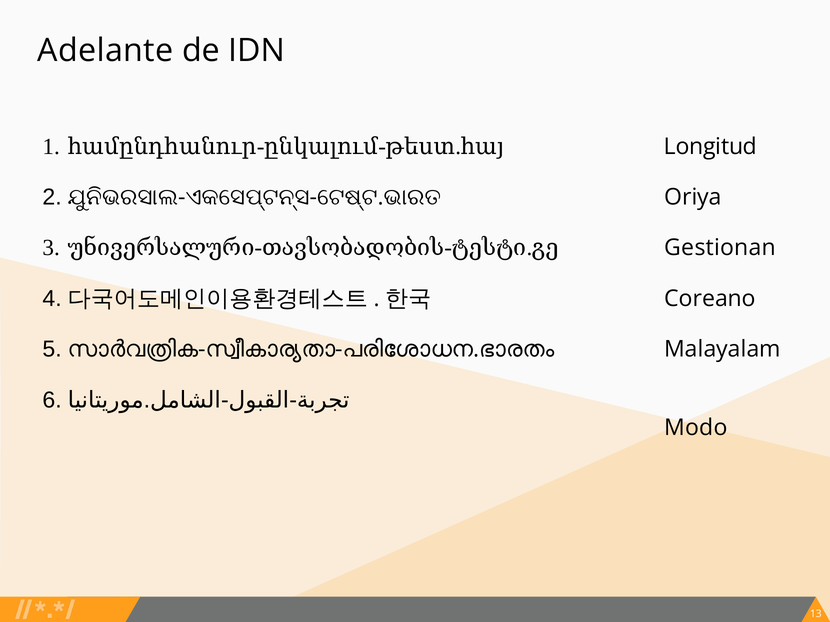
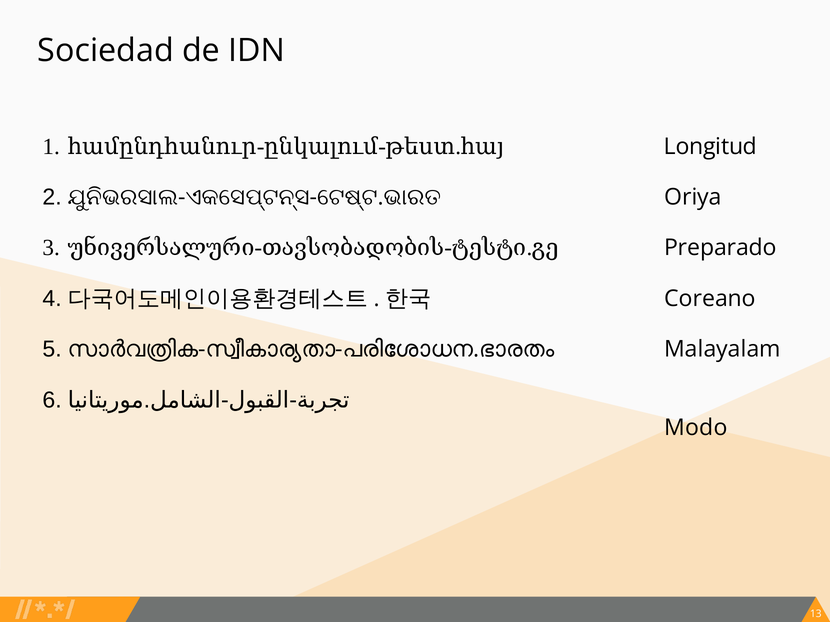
Adelante: Adelante -> Sociedad (106, 51)
Gestionan: Gestionan -> Preparado (720, 248)
